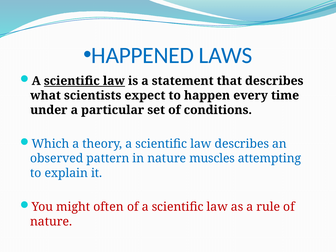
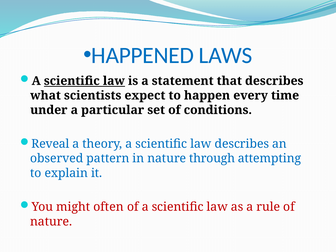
Which: Which -> Reveal (50, 144)
muscles: muscles -> through (212, 158)
